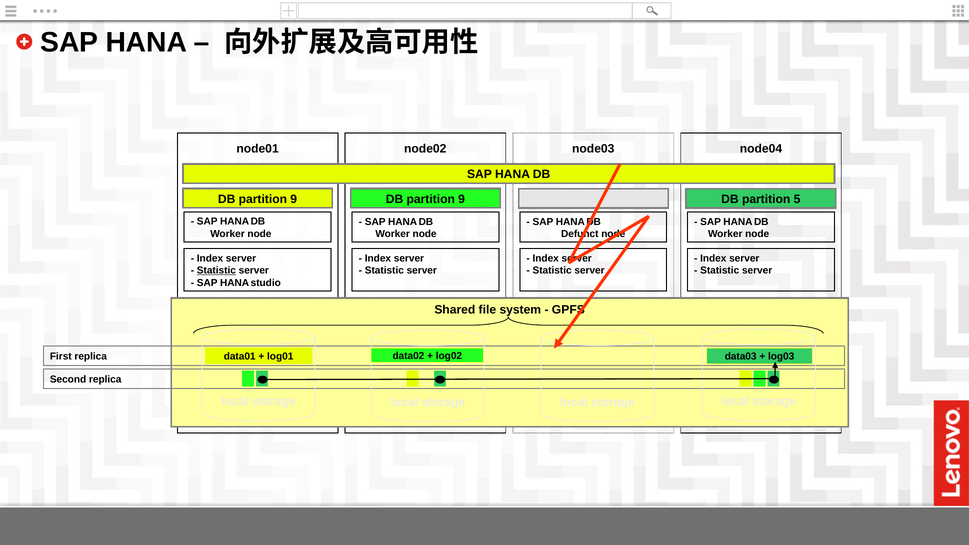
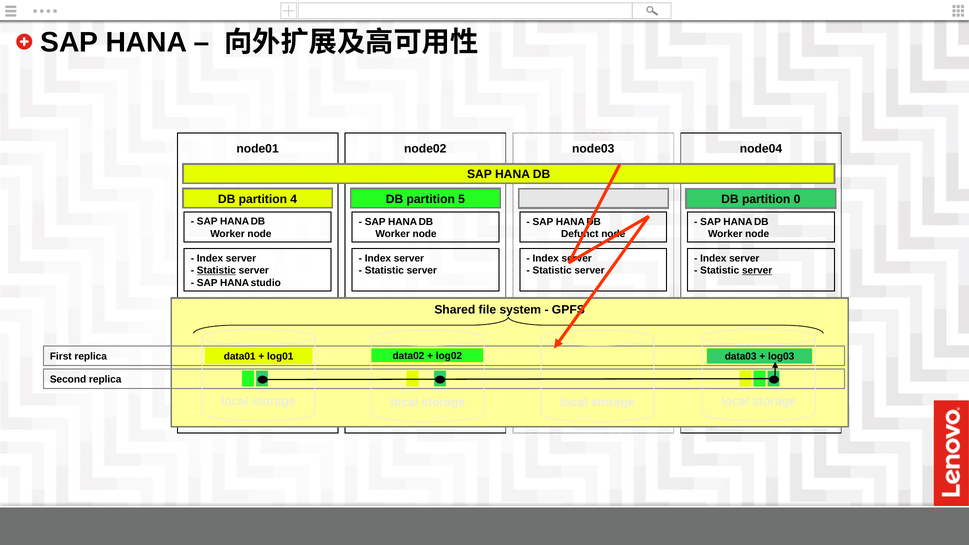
9: 9 -> 4 (294, 199)
9: 9 -> 5 (462, 199)
5: 5 -> 0 (797, 199)
server underline: none -> present (757, 271)
